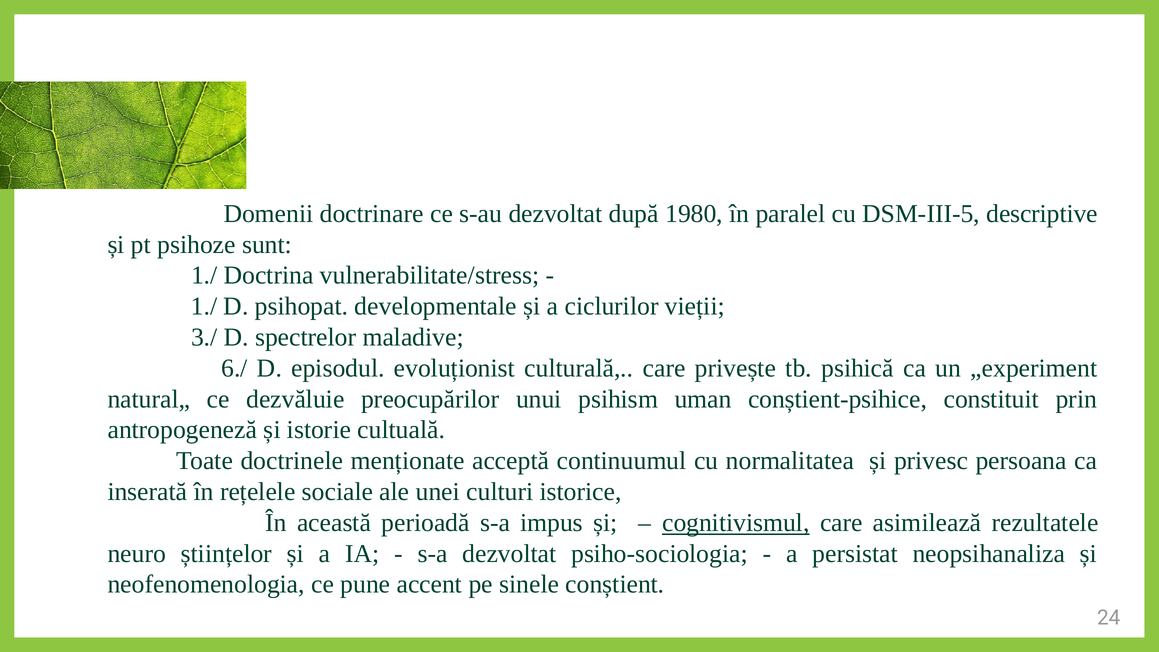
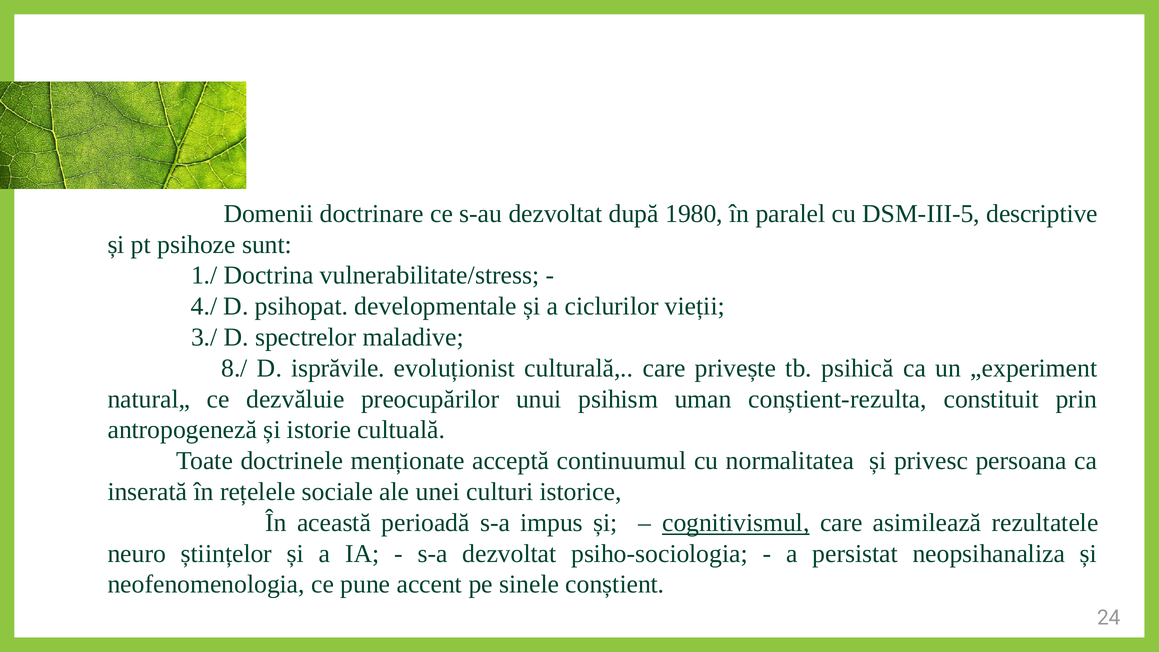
1./: 1./ -> 4./ (204, 306)
6./: 6./ -> 8./ (234, 368)
episodul: episodul -> isprăvile (338, 368)
conștient-psihice: conștient-psihice -> conștient-rezulta (838, 399)
